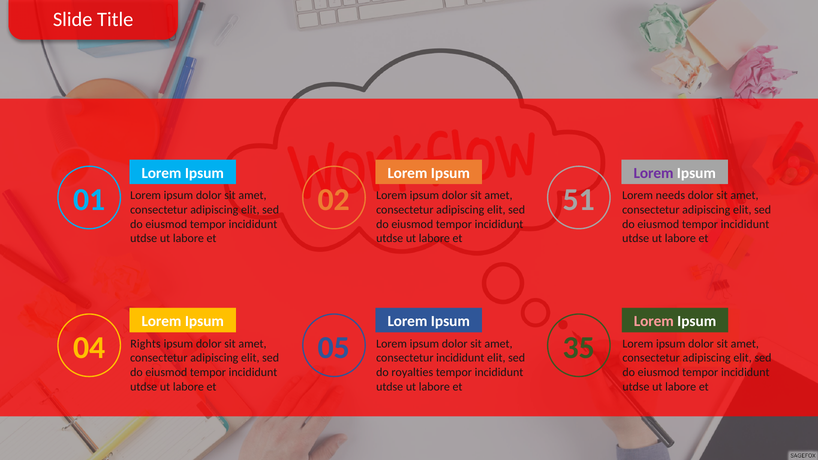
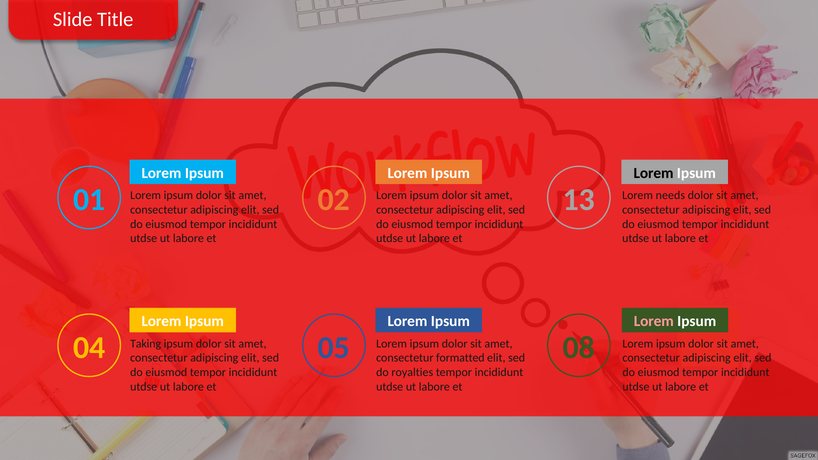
Lorem colour: purple -> black (654, 173)
51: 51 -> 13 (579, 200)
35: 35 -> 08 (579, 348)
Rights: Rights -> Taking (146, 344)
consectetur incididunt: incididunt -> formatted (460, 358)
